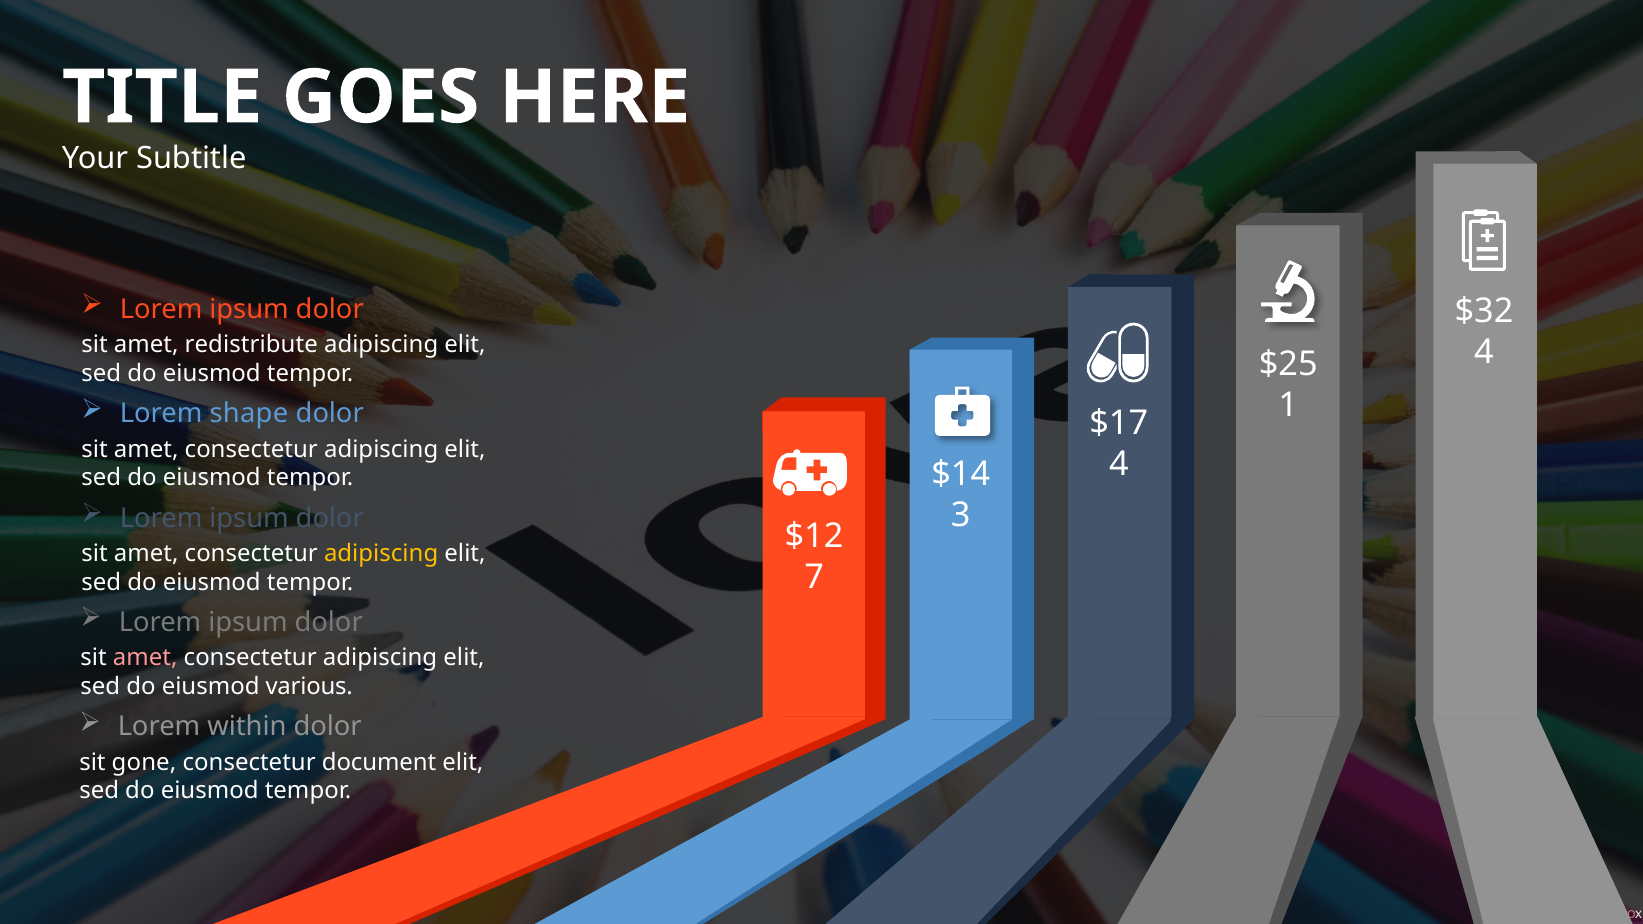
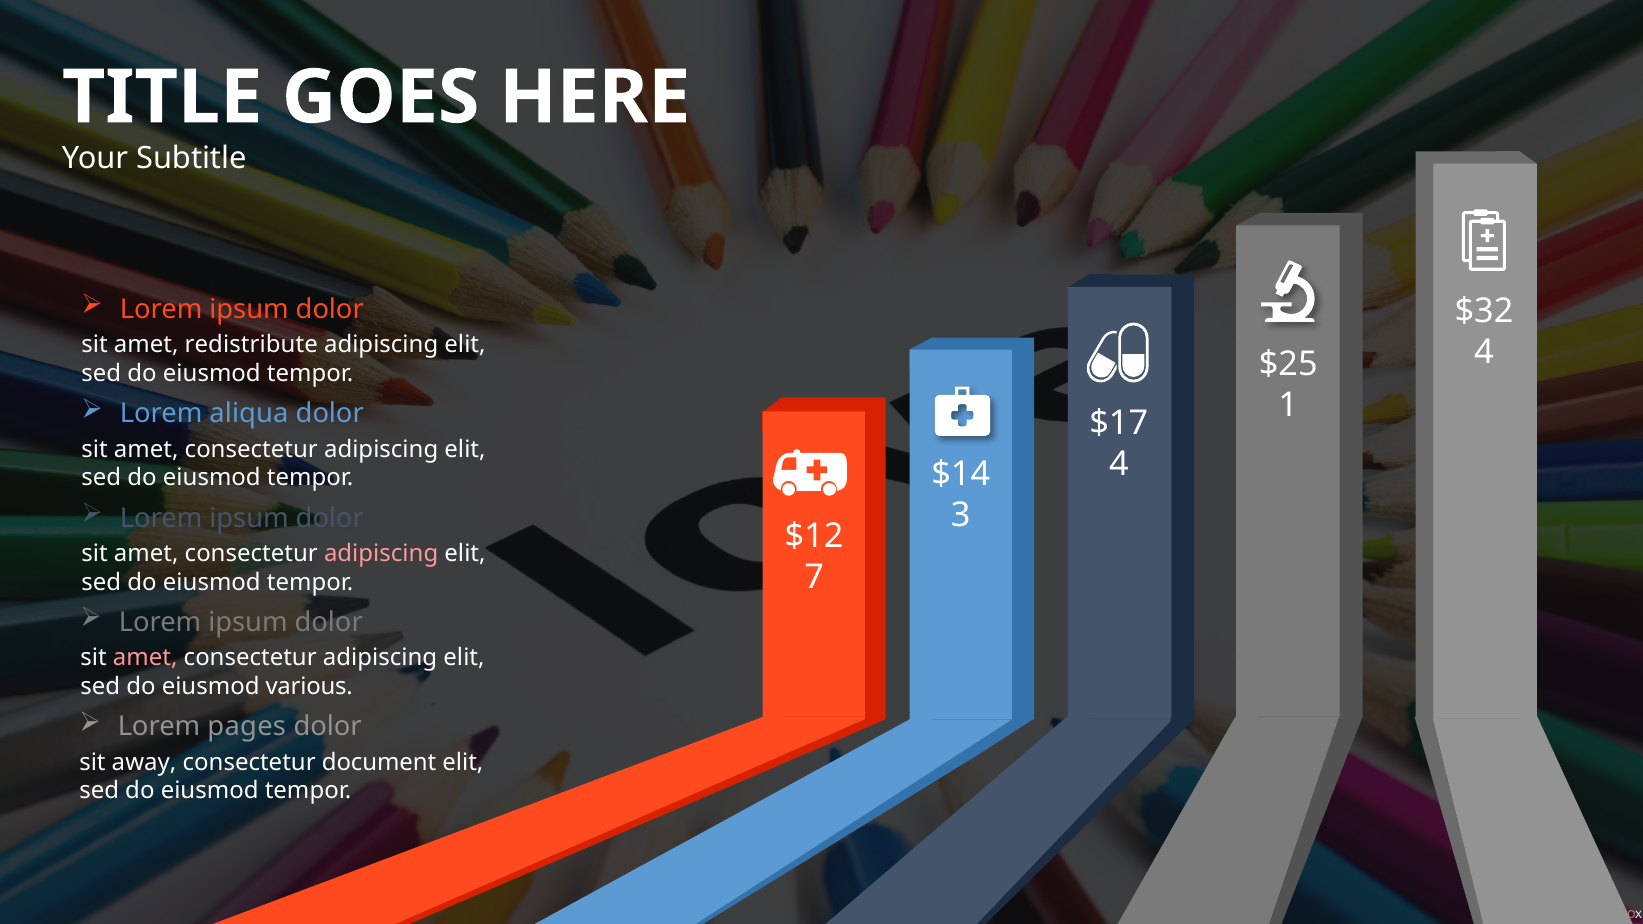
shape: shape -> aliqua (249, 414)
adipiscing colour: yellow -> pink (381, 554)
within: within -> pages (247, 727)
gone: gone -> away (144, 762)
